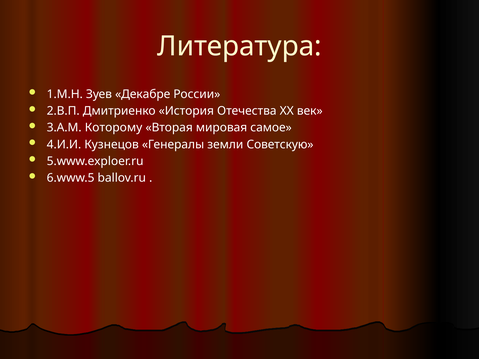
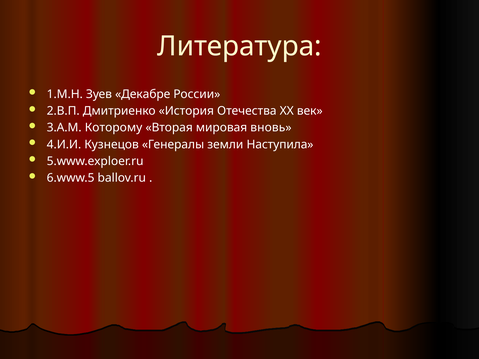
самое: самое -> вновь (271, 128)
Советскую: Советскую -> Наступила (280, 145)
